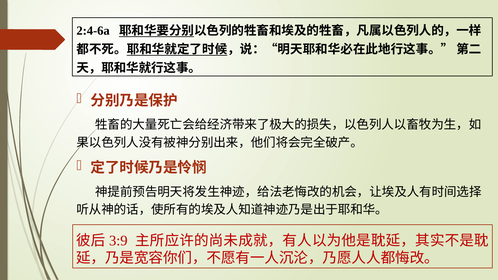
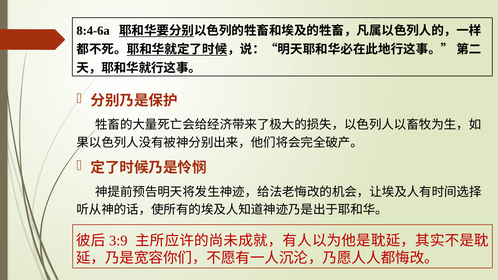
2:4-6a: 2:4-6a -> 8:4-6a (93, 31)
